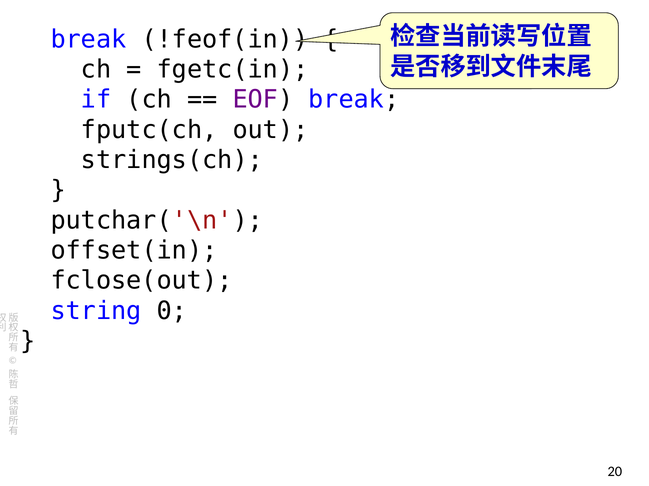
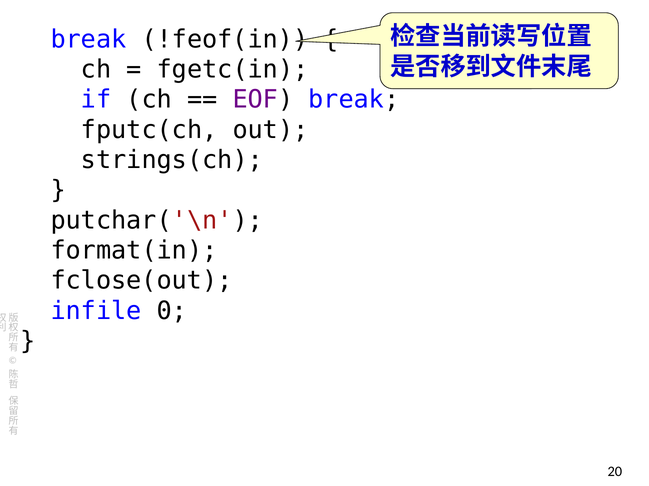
offset(in: offset(in -> format(in (134, 251)
string: string -> infile (96, 311)
